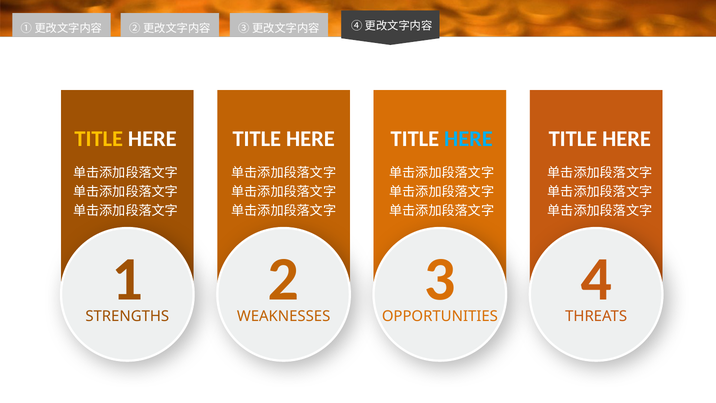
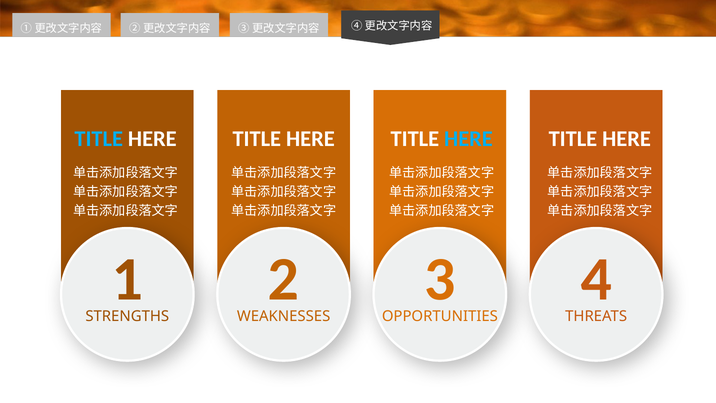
TITLE colour: yellow -> light blue (99, 139)
